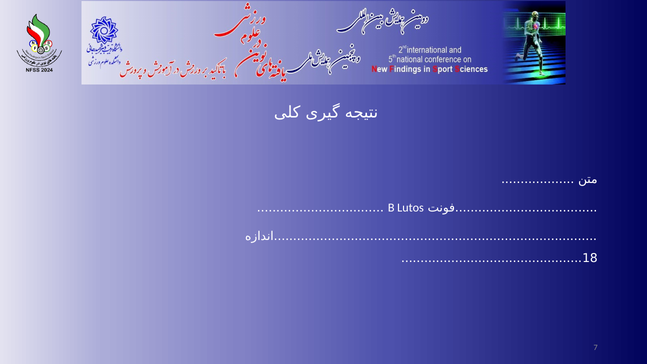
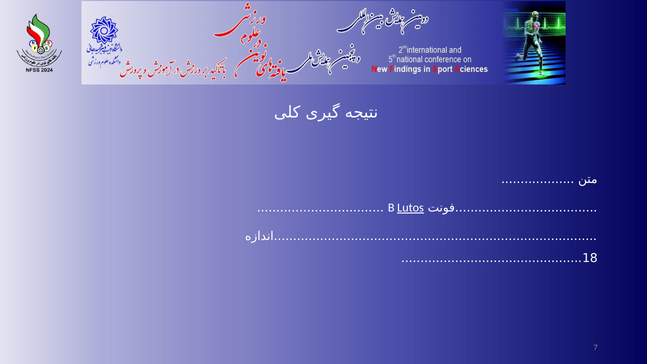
Lutos underline: none -> present (411, 208)
